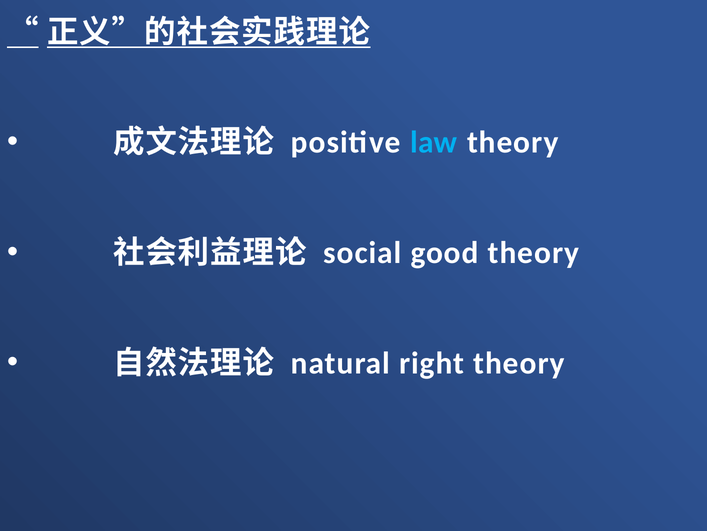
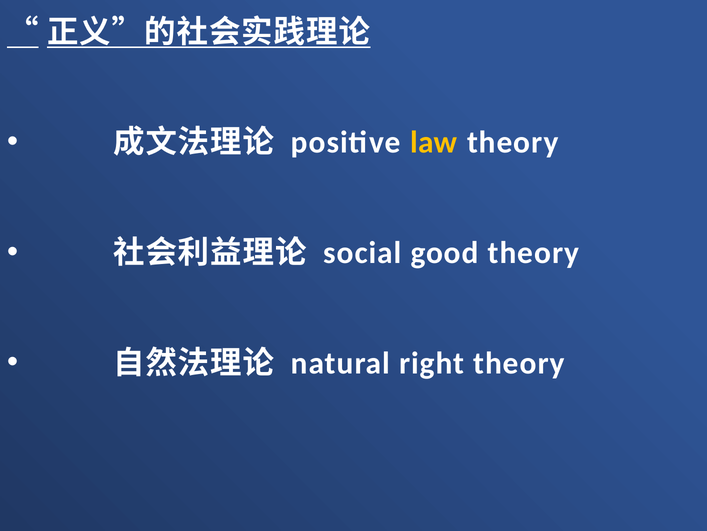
law colour: light blue -> yellow (434, 142)
